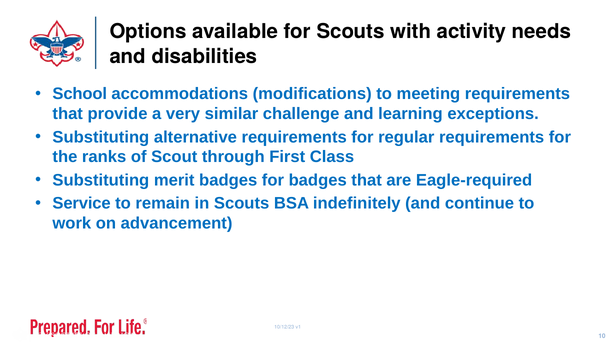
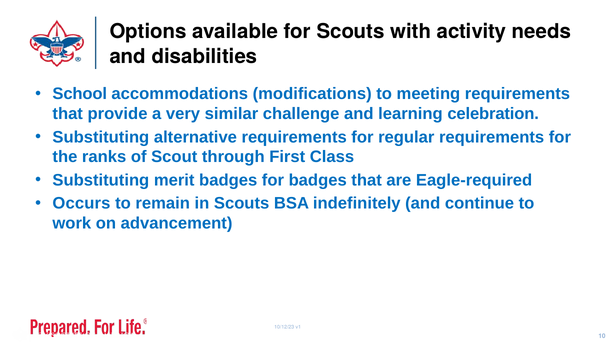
exceptions: exceptions -> celebration (493, 114)
Service: Service -> Occurs (81, 203)
